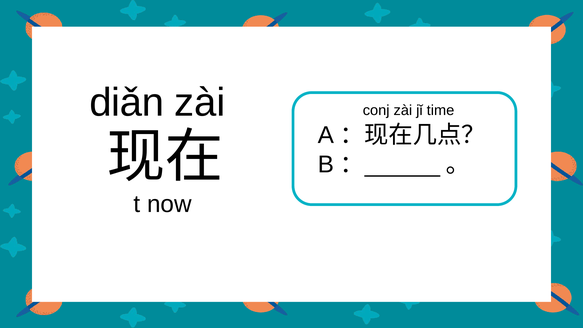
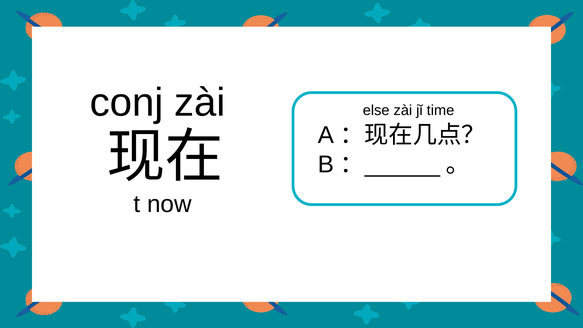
diǎn: diǎn -> conj (127, 103)
conj: conj -> else (376, 110)
